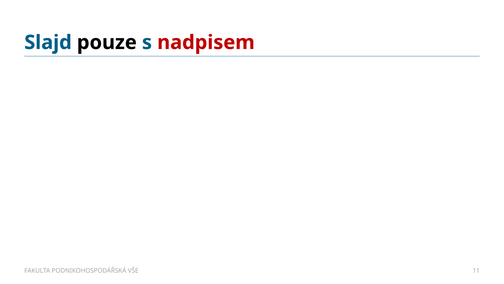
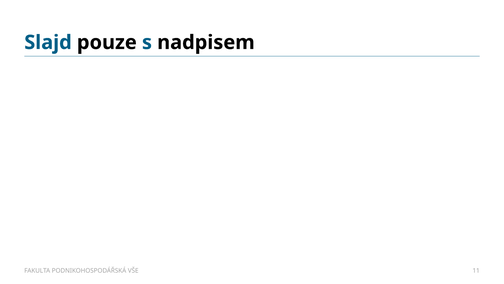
nadpisem colour: red -> black (206, 42)
